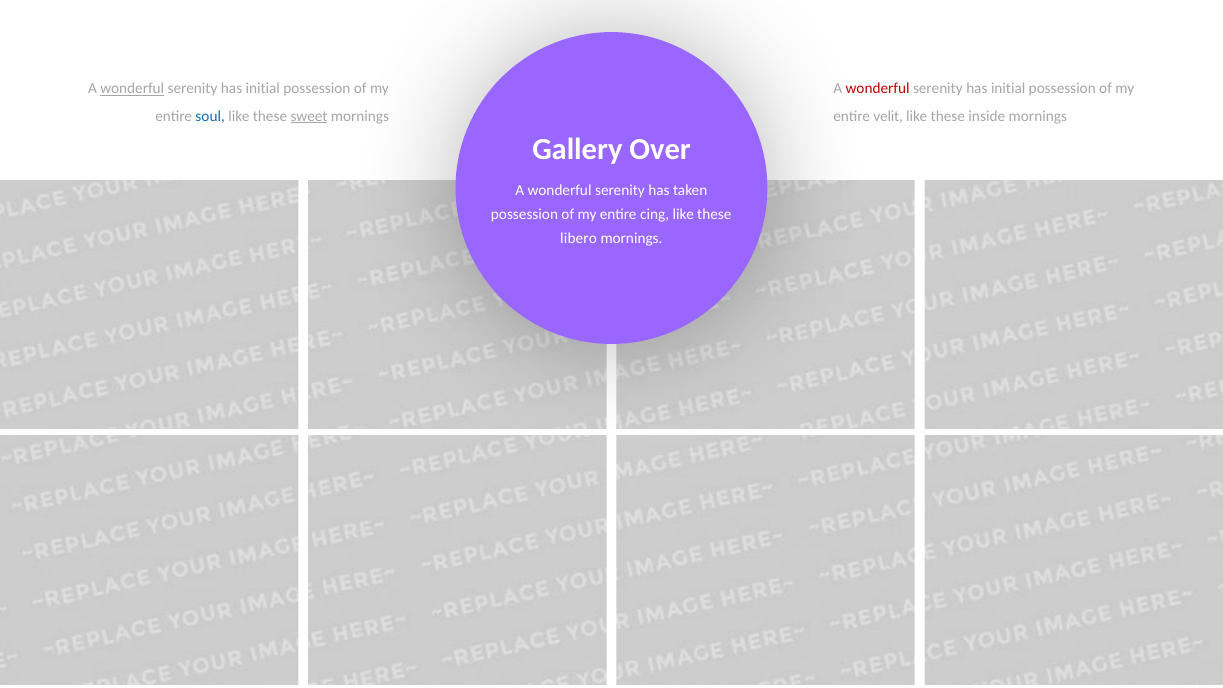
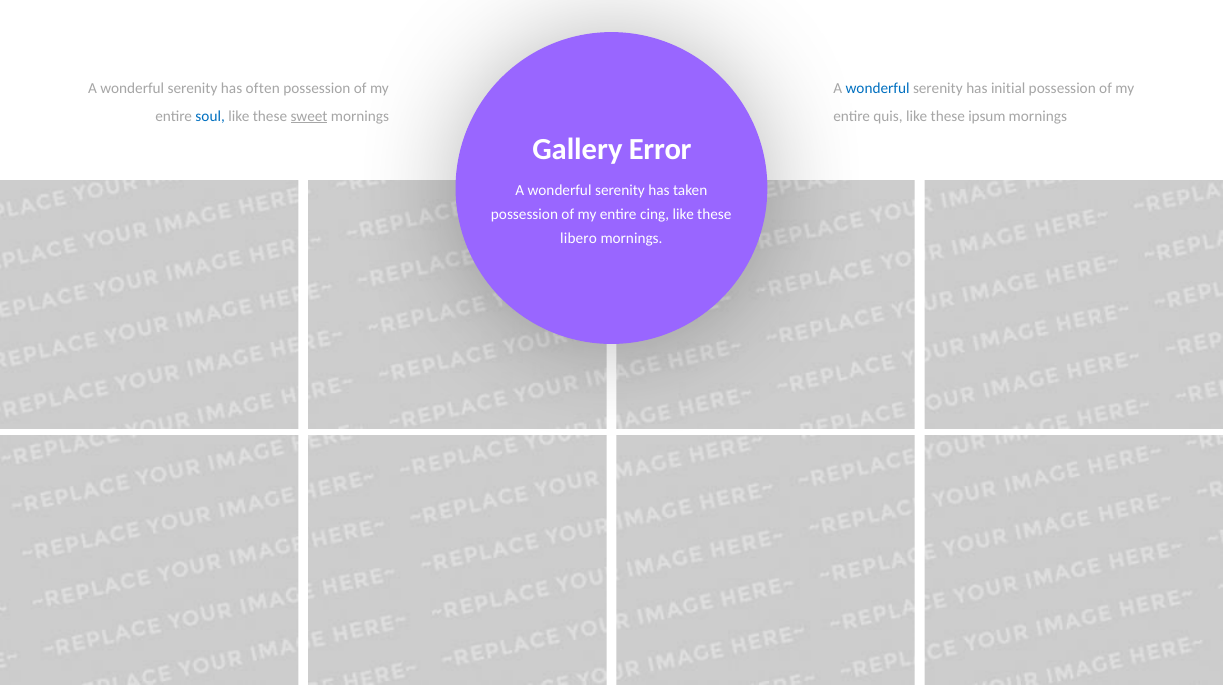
wonderful underline: present -> none (132, 89)
initial: initial -> often (263, 89)
wonderful colour: red -> blue (878, 89)
velit: velit -> quis (888, 116)
inside: inside -> ipsum (987, 116)
Over: Over -> Error (660, 149)
